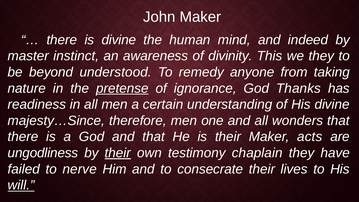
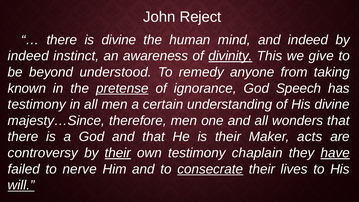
John Maker: Maker -> Reject (200, 17)
master: master -> indeed (28, 56)
divinity underline: none -> present (230, 56)
we they: they -> give (321, 56)
nature: nature -> known (27, 88)
Thanks: Thanks -> Speech (299, 88)
readiness: readiness -> testimony (37, 104)
ungodliness: ungodliness -> controversy (43, 153)
have underline: none -> present (335, 153)
consecrate underline: none -> present (210, 169)
